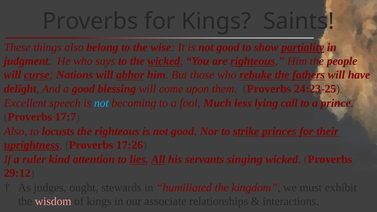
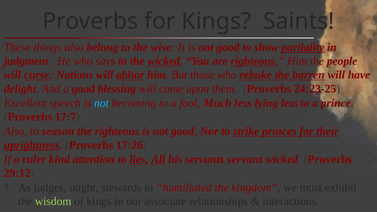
fathers: fathers -> barren (308, 75)
lying call: call -> less (289, 103)
locusts: locusts -> season (58, 131)
singing: singing -> servant (245, 159)
wisdom colour: pink -> light green (53, 201)
